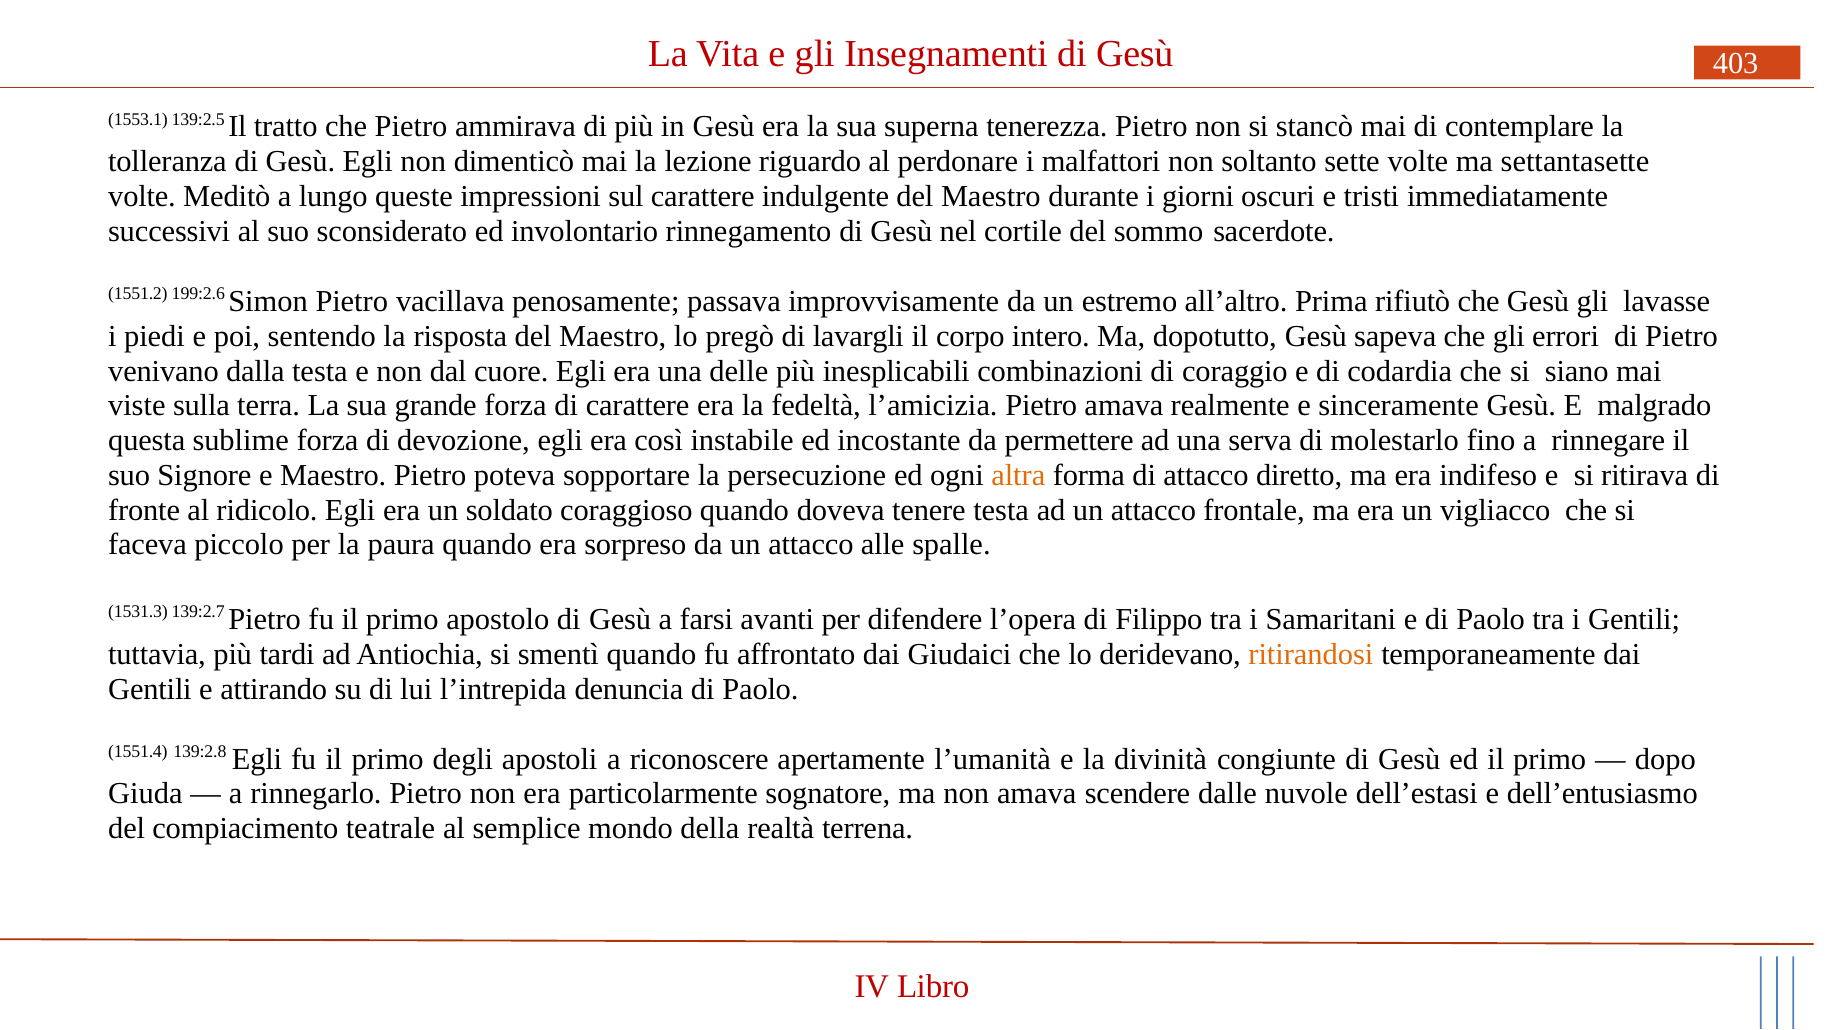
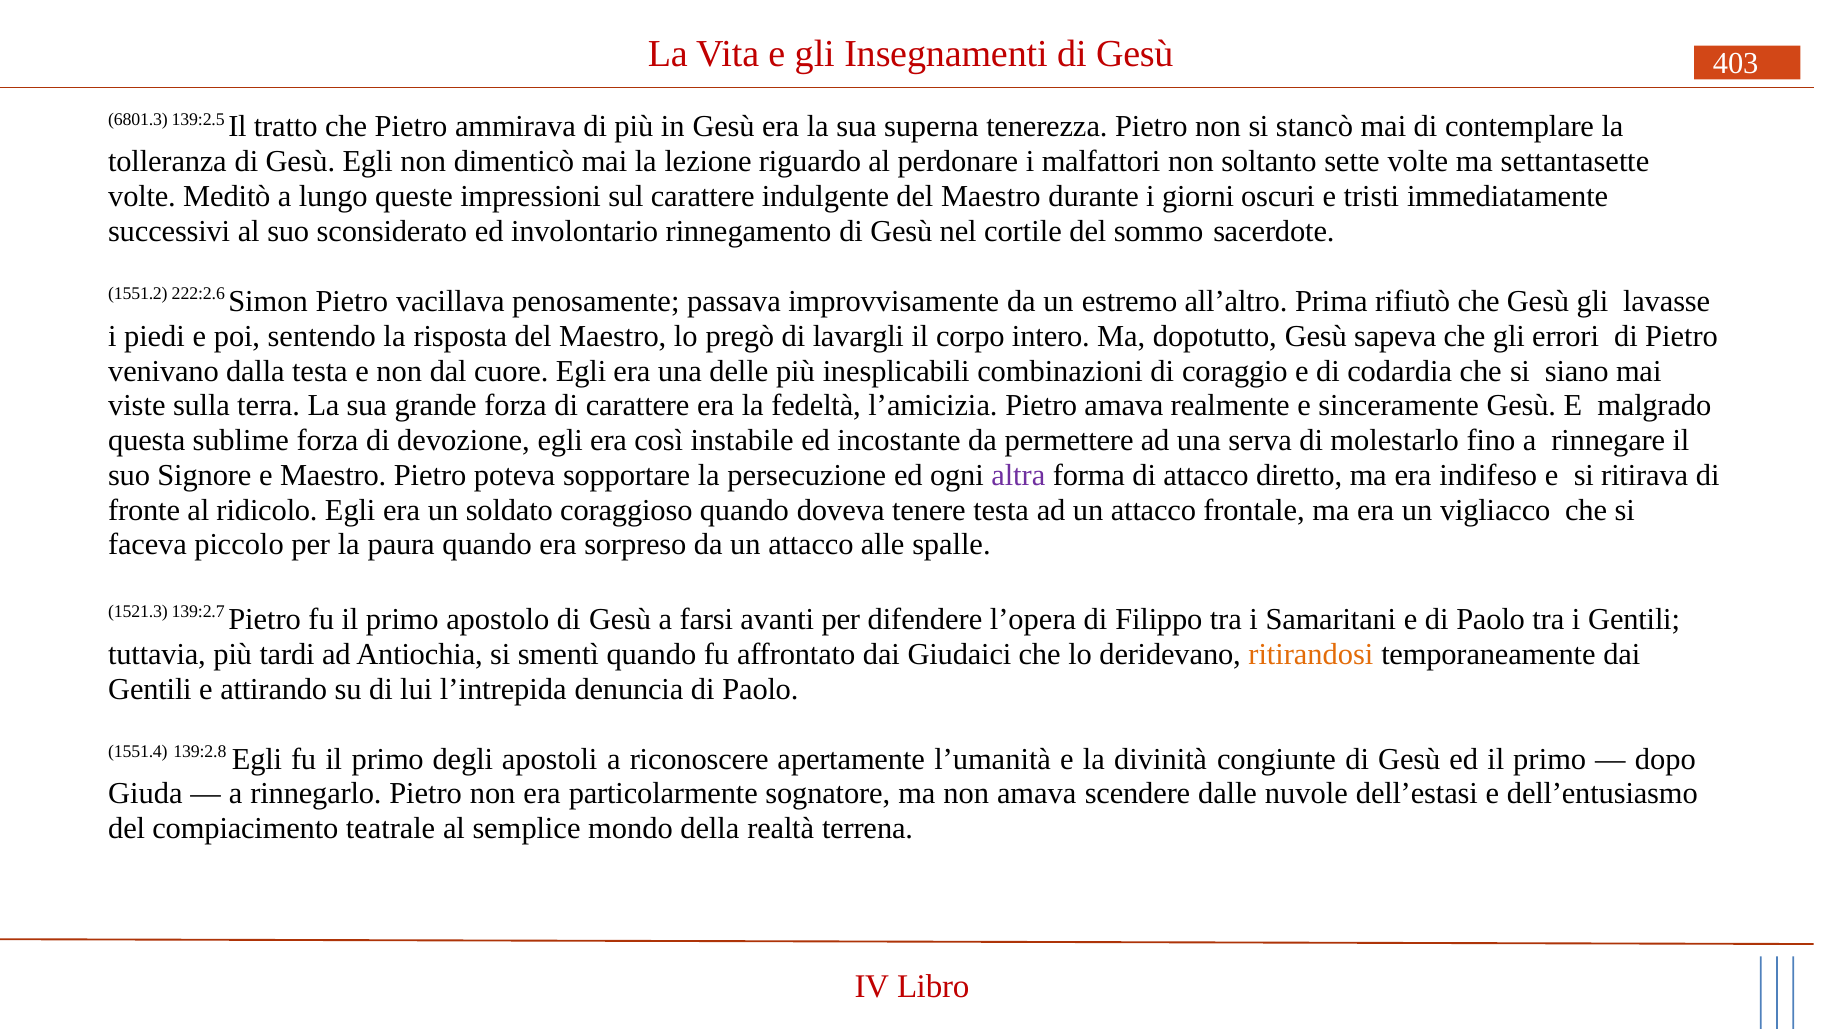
1553.1: 1553.1 -> 6801.3 (138, 119)
199:2.6: 199:2.6 -> 222:2.6 (198, 294)
altra colour: orange -> purple (1018, 475)
1531.3: 1531.3 -> 1521.3 (138, 612)
